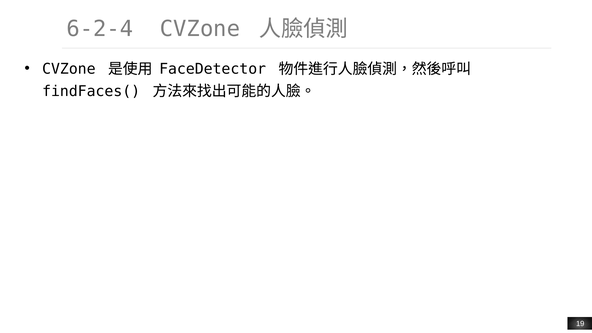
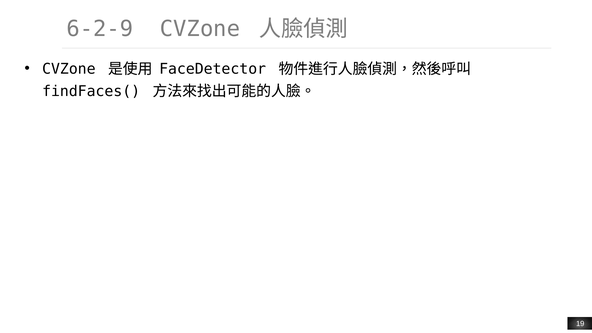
6-2-4: 6-2-4 -> 6-2-9 (100, 29)
